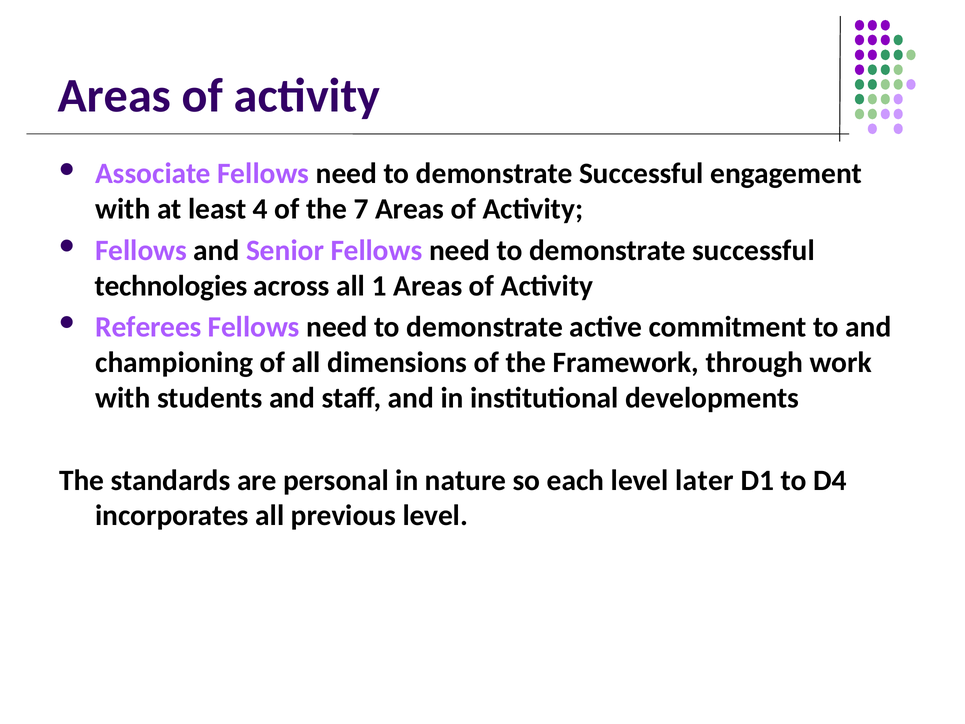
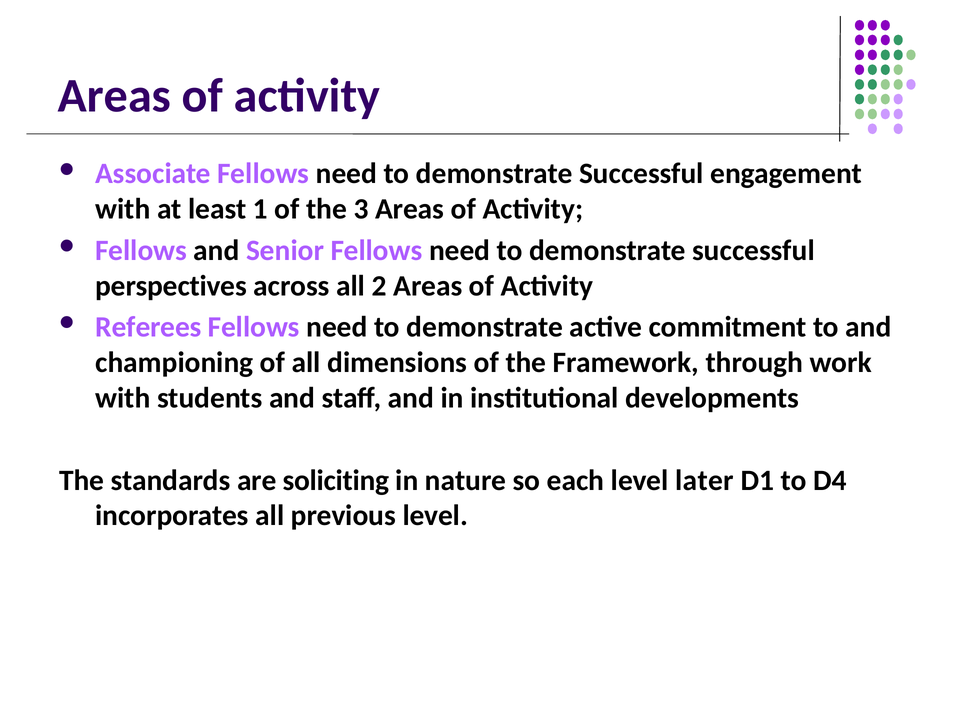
4: 4 -> 1 (260, 209)
7: 7 -> 3 (361, 209)
technologies: technologies -> perspectives (171, 286)
1: 1 -> 2 (379, 286)
personal: personal -> soliciting (336, 480)
